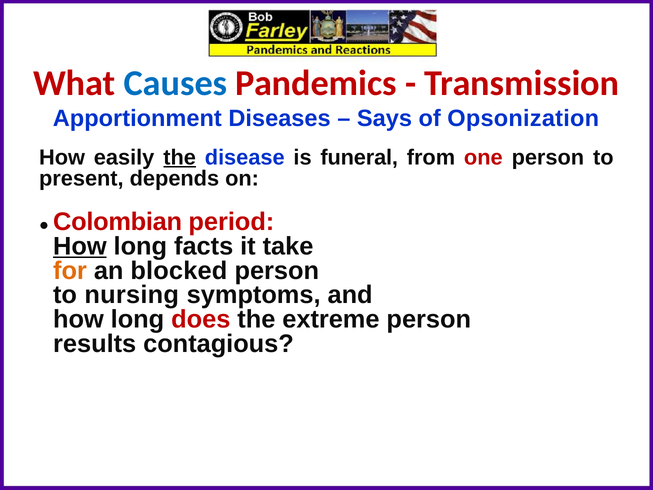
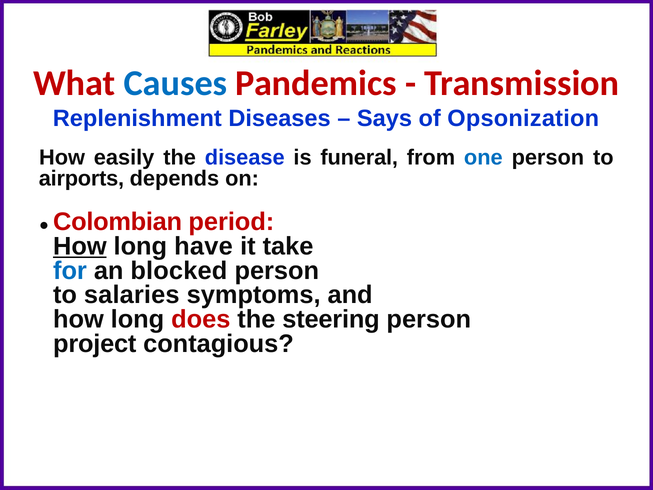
Apportionment: Apportionment -> Replenishment (137, 118)
the underline: present -> none (180, 157)
one colour: red -> blue (483, 157)
present: present -> airports (81, 178)
facts: facts -> have (204, 246)
for colour: orange -> blue (70, 270)
nursing: nursing -> salaries (132, 295)
extreme: extreme -> steering (331, 319)
results: results -> project (95, 344)
